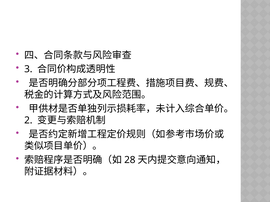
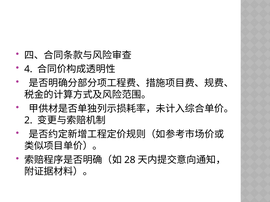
3: 3 -> 4 (28, 69)
